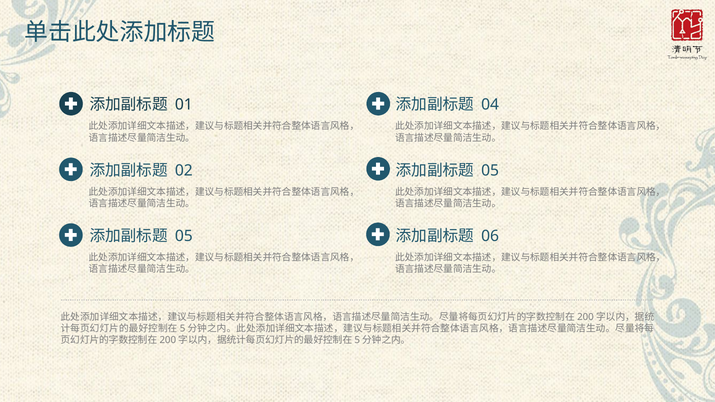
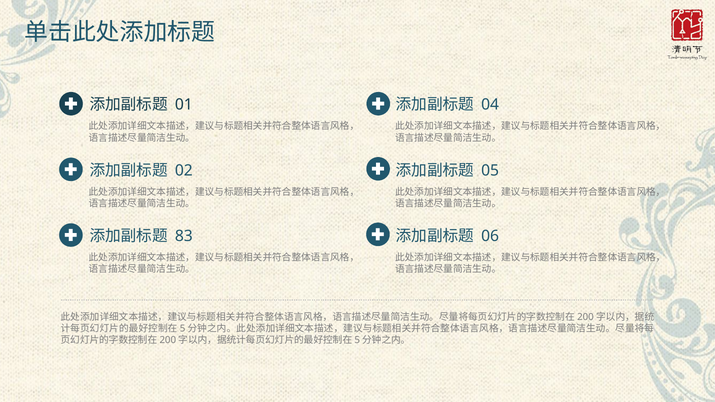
05: 05 -> 83 (184, 236)
